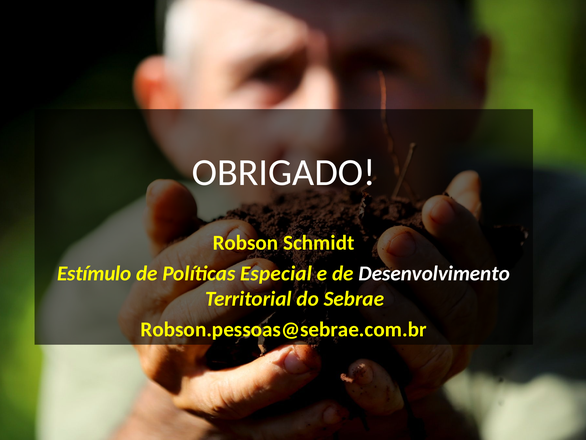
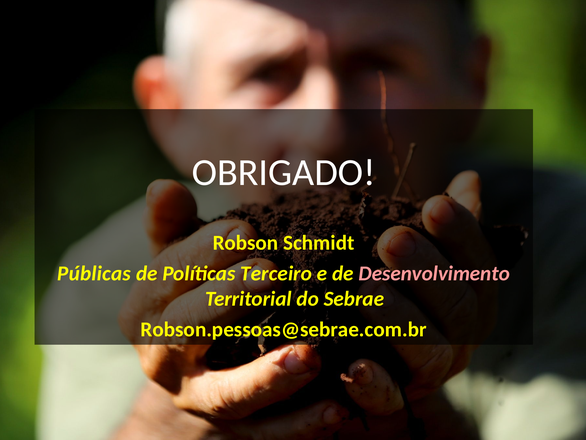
Estímulo: Estímulo -> Públicas (94, 273)
Especial: Especial -> Terceiro (276, 273)
Desenvolvimento colour: white -> pink (434, 273)
